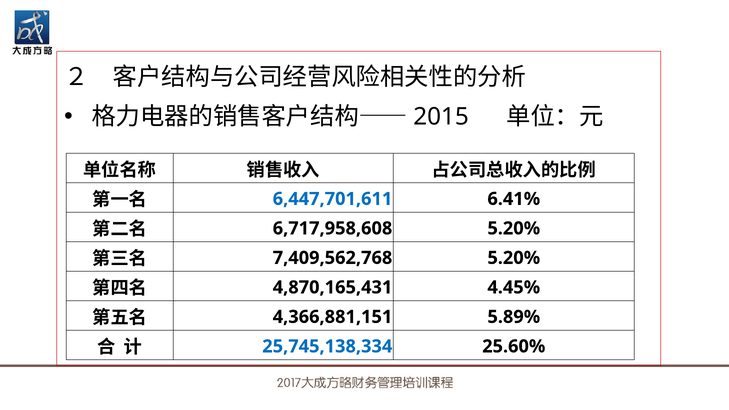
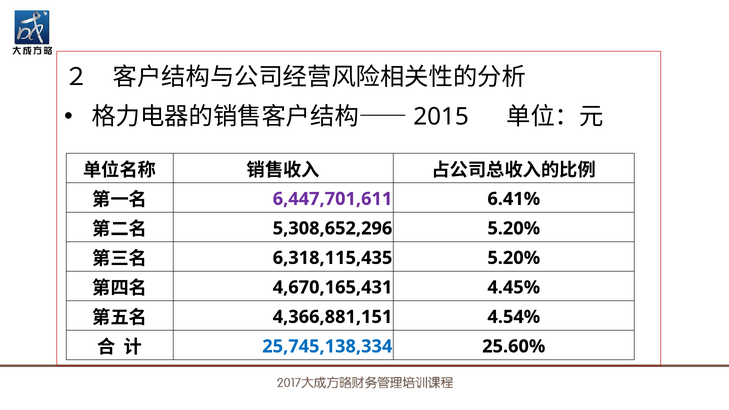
6,447,701,611 colour: blue -> purple (333, 199)
6,717,958,608: 6,717,958,608 -> 5,308,652,296 (333, 228)
7,409,562,768: 7,409,562,768 -> 6,318,115,435 (333, 258)
4,870,165,431: 4,870,165,431 -> 4,670,165,431 (333, 287)
5.89%: 5.89% -> 4.54% (514, 317)
